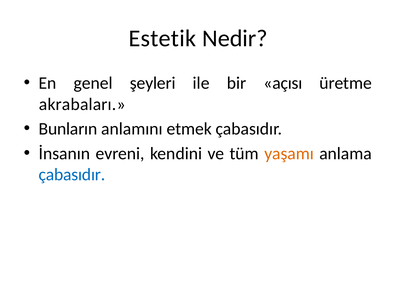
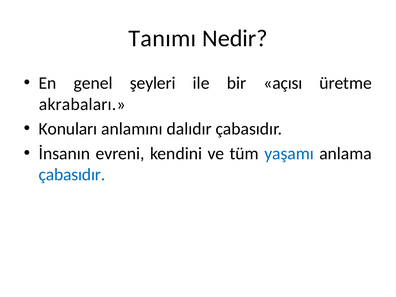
Estetik: Estetik -> Tanımı (162, 38)
Bunların: Bunların -> Konuları (68, 129)
etmek: etmek -> dalıdır (189, 129)
yaşamı colour: orange -> blue (289, 153)
